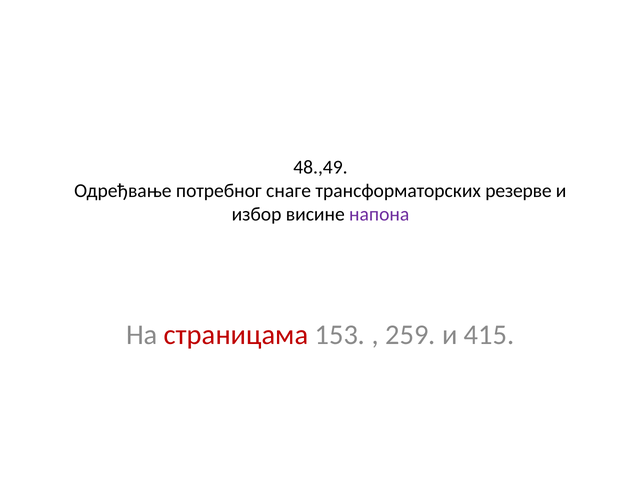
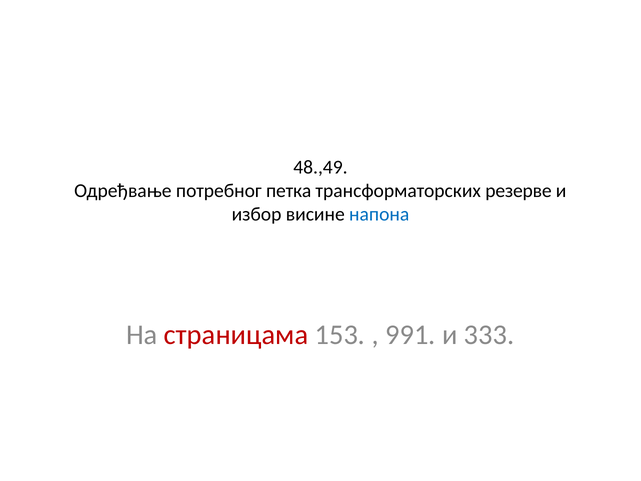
снаге: снаге -> петка (289, 190)
напонa colour: purple -> blue (379, 214)
259: 259 -> 991 (410, 335)
415: 415 -> 333 (489, 335)
